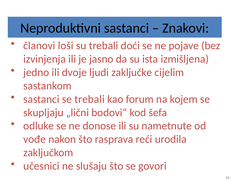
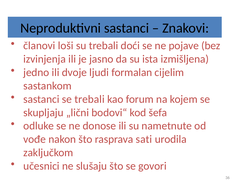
zaključke: zaključke -> formalan (132, 73)
reći: reći -> sati (144, 139)
